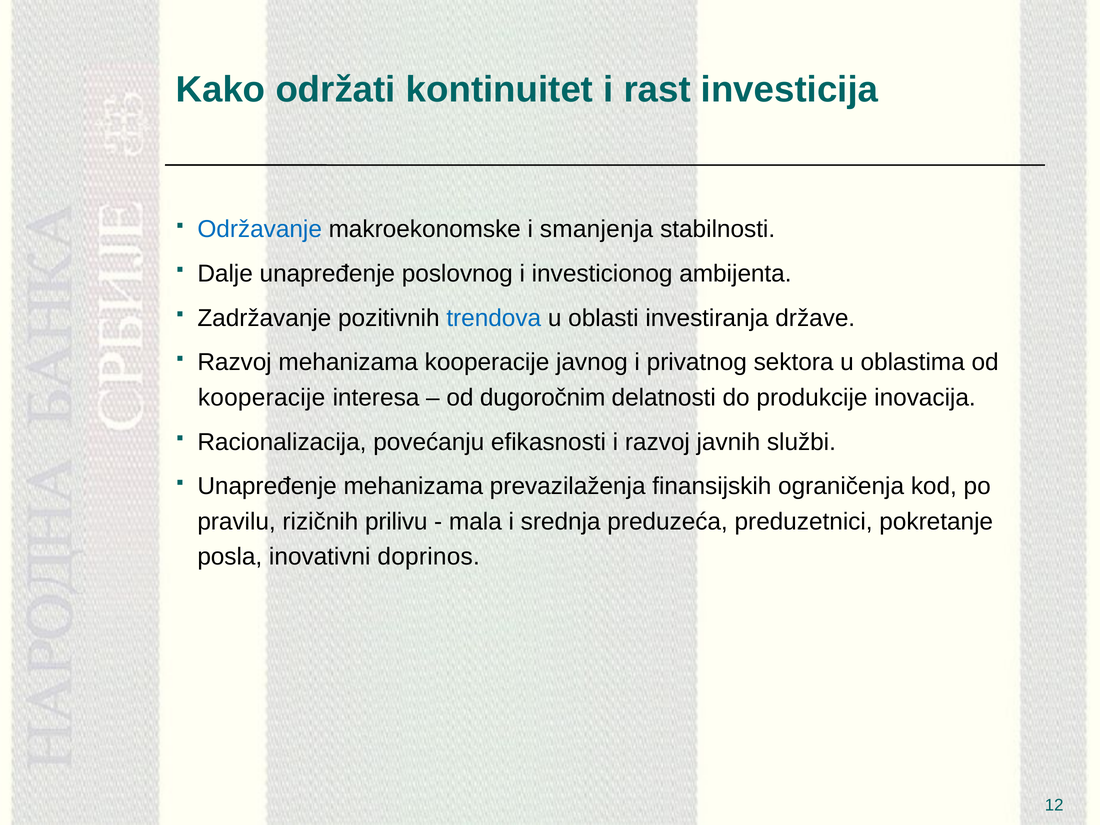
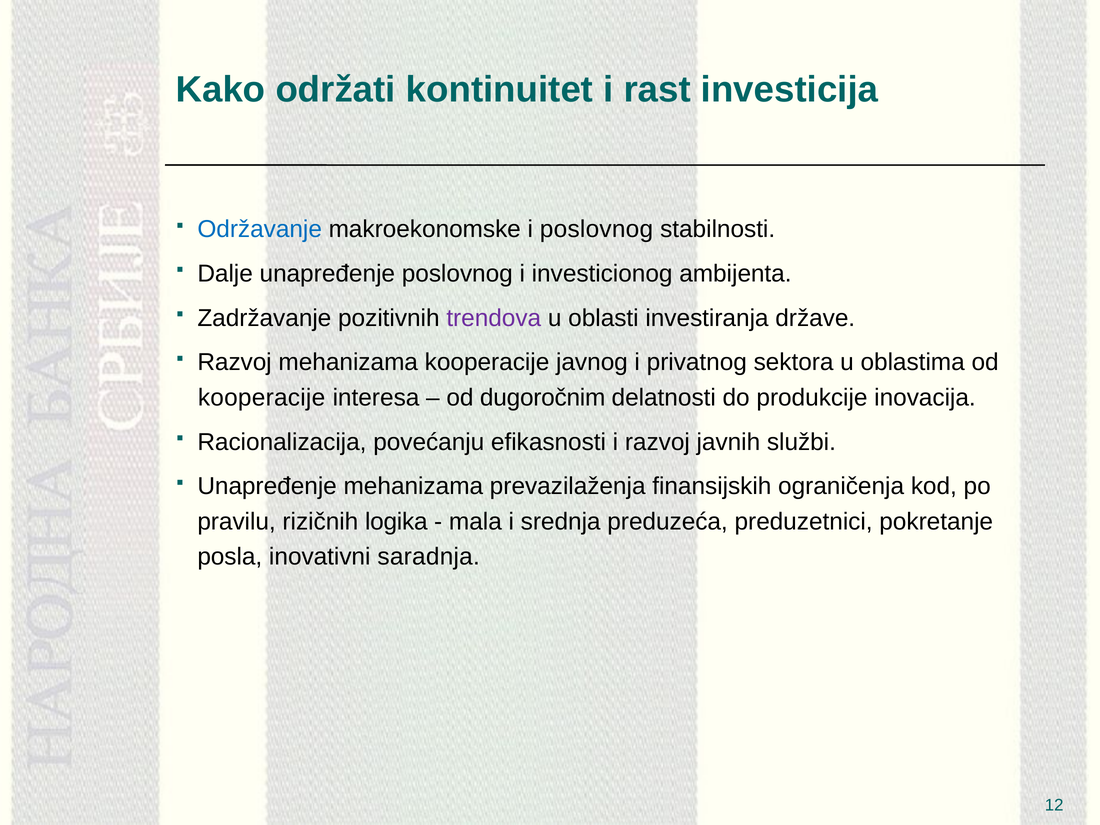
i smanjenja: smanjenja -> poslovnog (597, 229)
trendova colour: blue -> purple (494, 318)
prilivu: prilivu -> logika (396, 521)
doprinos: doprinos -> saradnja (429, 557)
